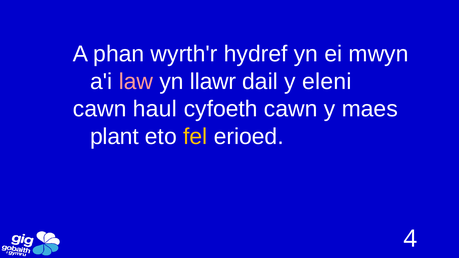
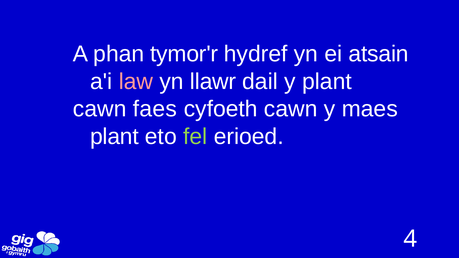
wyrth'r: wyrth'r -> tymor'r (184, 54)
mwyn: mwyn -> atsain (379, 54)
y eleni: eleni -> plant (327, 82)
haul: haul -> faes (155, 109)
fel colour: yellow -> light green (195, 137)
